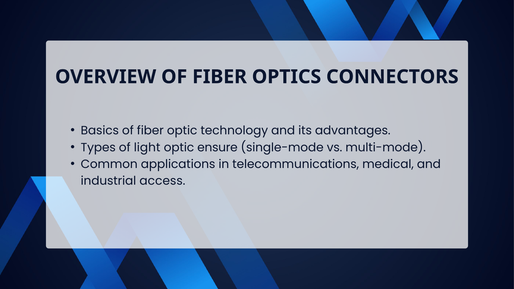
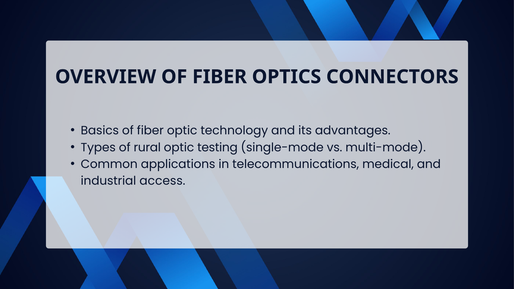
light: light -> rural (147, 147)
ensure: ensure -> testing (217, 147)
